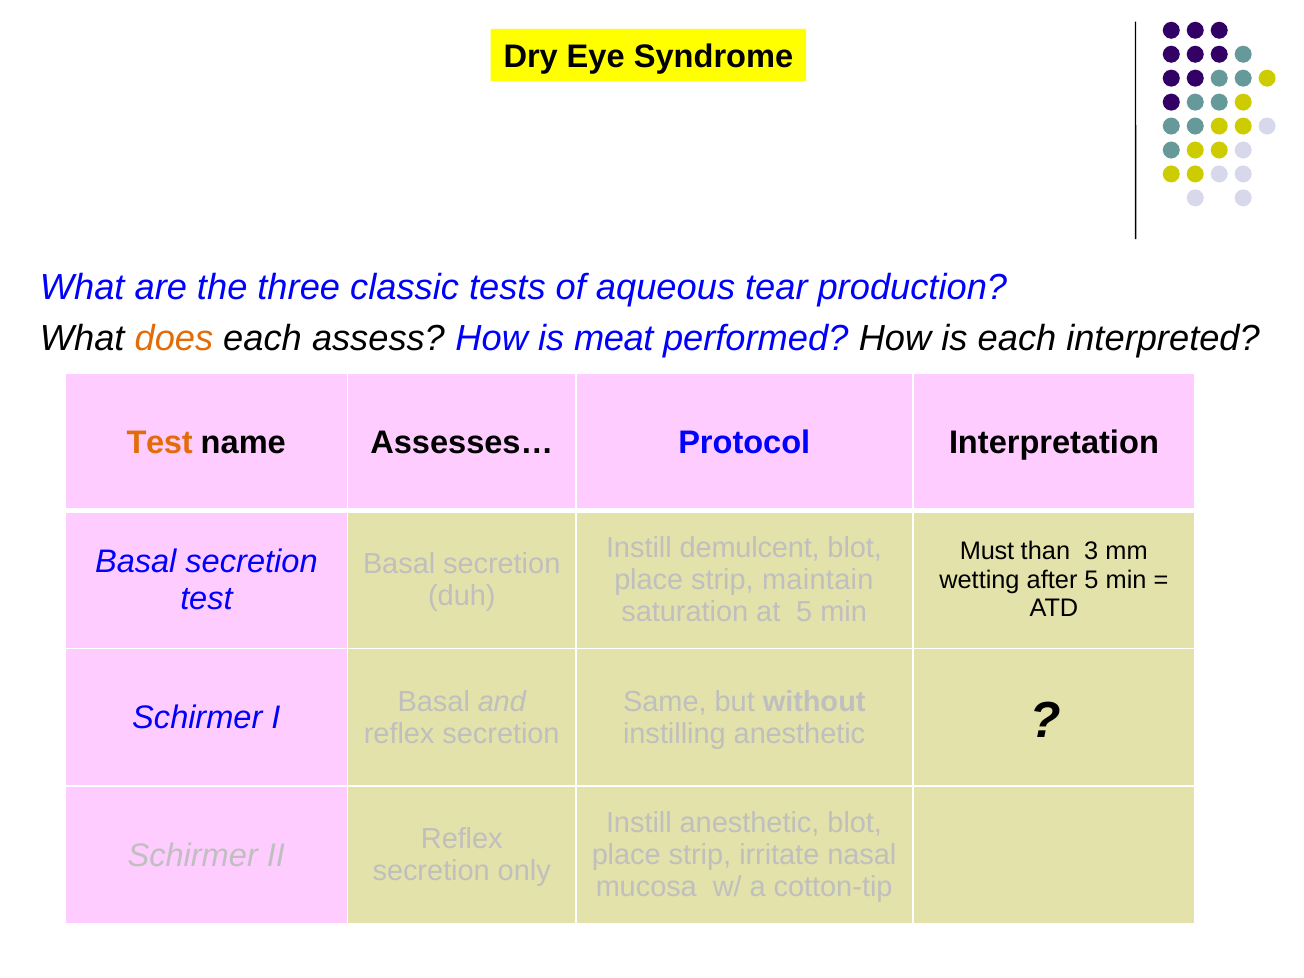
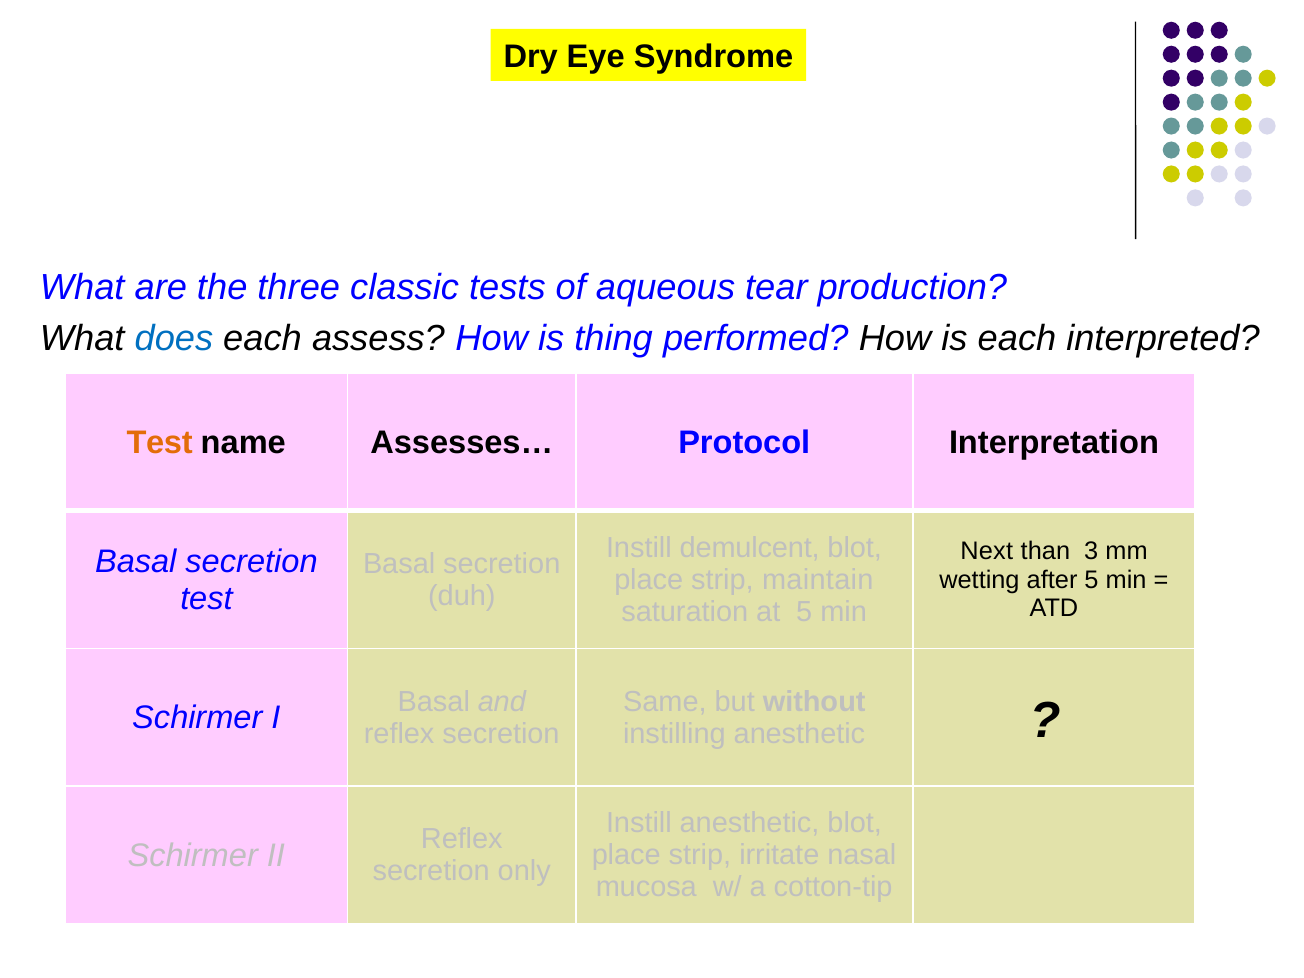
does colour: orange -> blue (174, 339)
meat: meat -> thing (614, 339)
Must: Must -> Next (987, 551)
